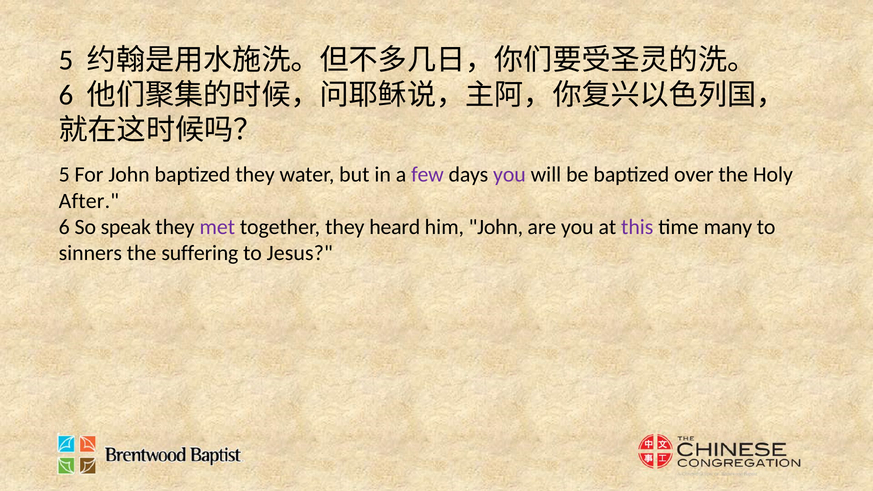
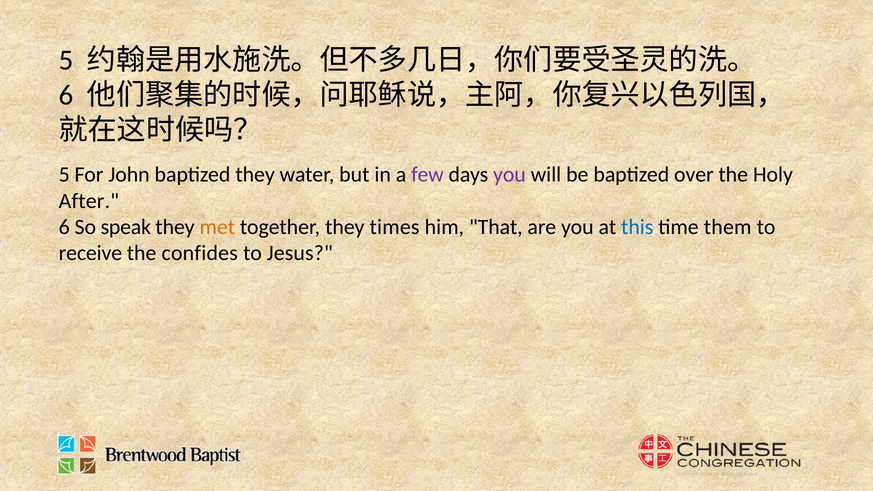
met colour: purple -> orange (217, 227)
heard: heard -> times (395, 227)
him John: John -> That (496, 227)
this colour: purple -> blue (637, 227)
many: many -> them (728, 227)
sinners: sinners -> receive (90, 253)
suffering: suffering -> confides (200, 253)
